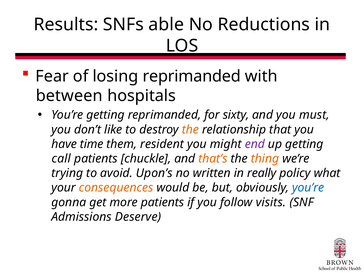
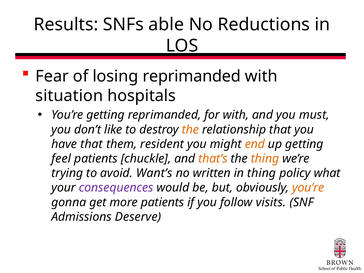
between: between -> situation (69, 96)
for sixty: sixty -> with (236, 115)
have time: time -> that (92, 144)
end colour: purple -> orange (255, 144)
call: call -> feel (61, 159)
Upon’s: Upon’s -> Want’s (154, 173)
in really: really -> thing (262, 173)
consequences colour: orange -> purple (116, 188)
you’re colour: blue -> orange (308, 188)
